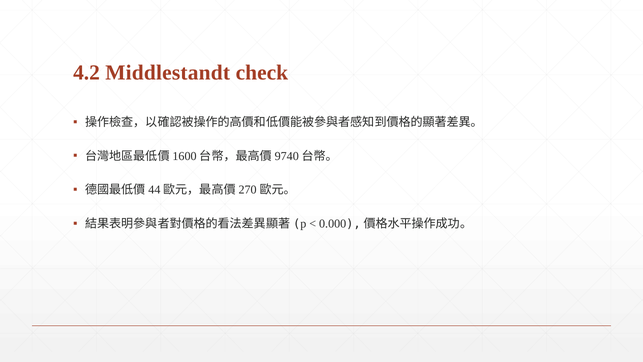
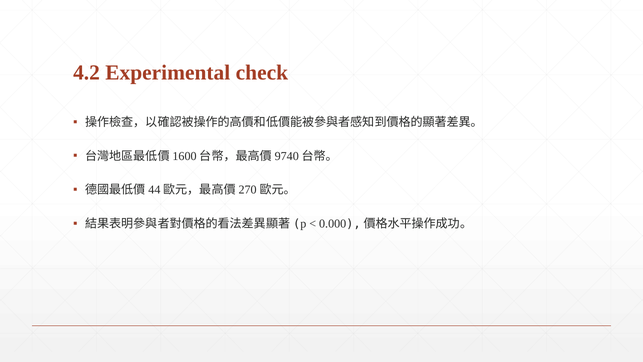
Middlestandt: Middlestandt -> Experimental (168, 73)
